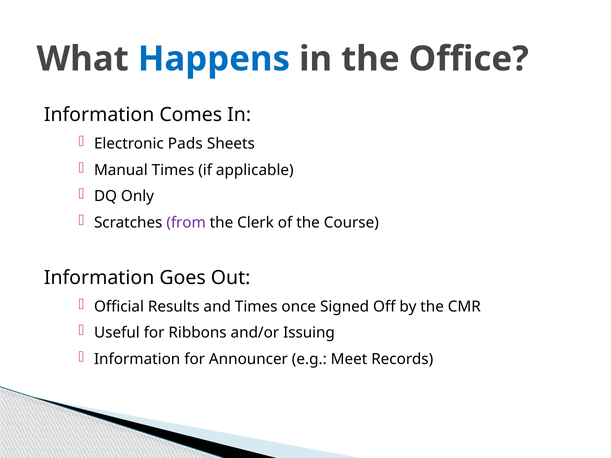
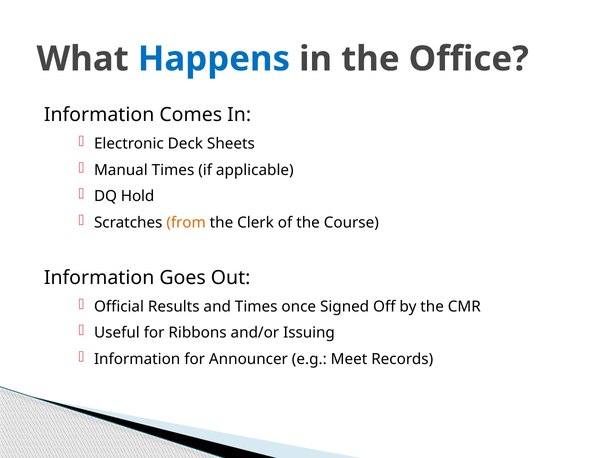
Pads: Pads -> Deck (185, 144)
Only: Only -> Hold (138, 197)
from colour: purple -> orange (186, 223)
